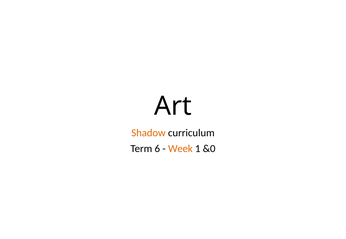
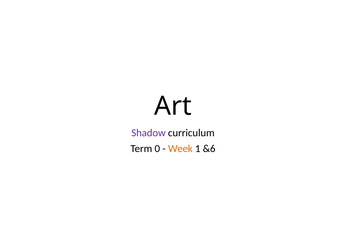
Shadow colour: orange -> purple (148, 133)
6: 6 -> 0 (157, 149)
&0: &0 -> &6 (209, 149)
